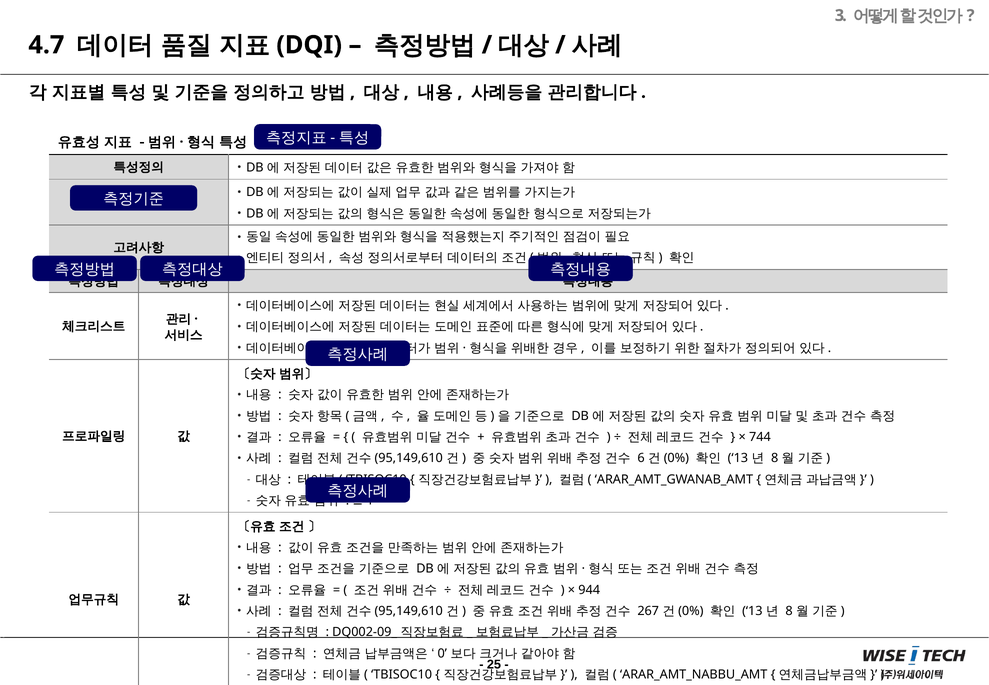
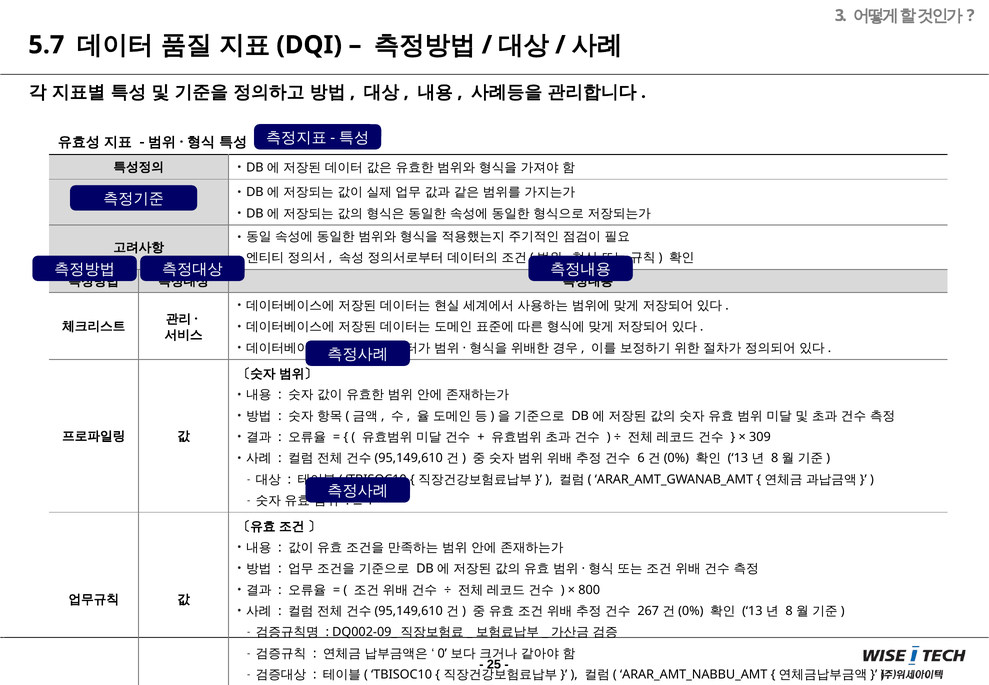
4.7: 4.7 -> 5.7 (46, 45)
744: 744 -> 309 (760, 437)
944: 944 -> 800 (589, 590)
